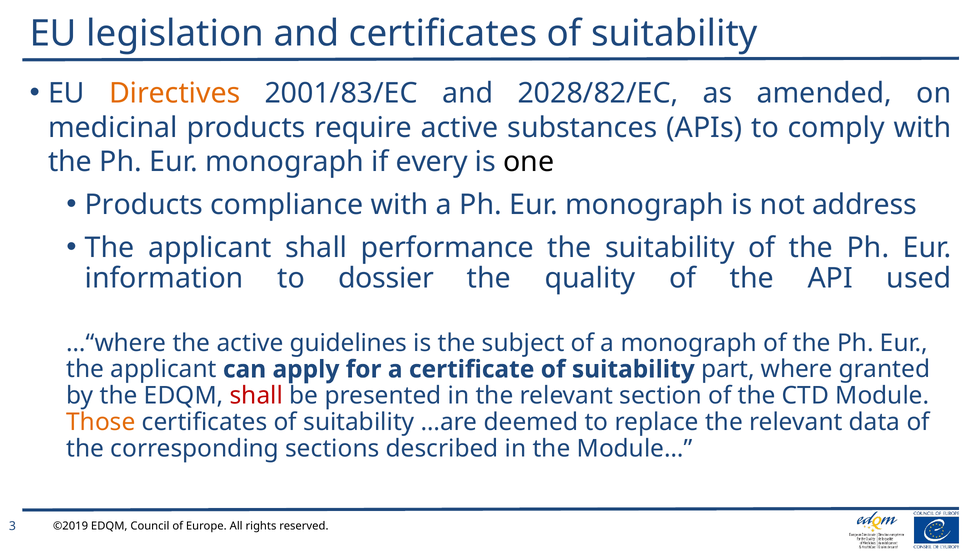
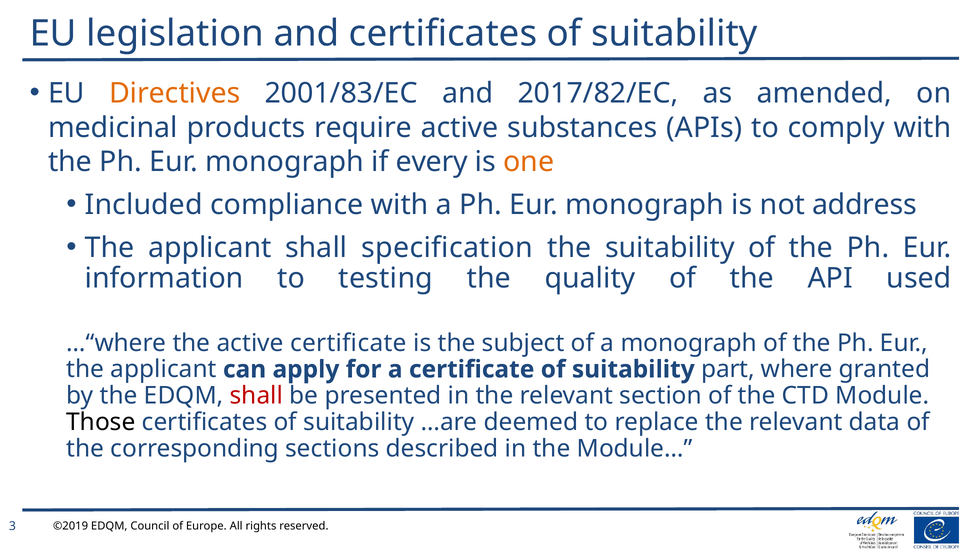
2028/82/EC: 2028/82/EC -> 2017/82/EC (598, 94)
one colour: black -> orange (529, 162)
Products: Products -> Included (144, 205)
performance: performance -> specification (447, 248)
dossier: dossier -> testing (386, 279)
active guidelines: guidelines -> certificate (348, 343)
Those colour: orange -> black (101, 422)
